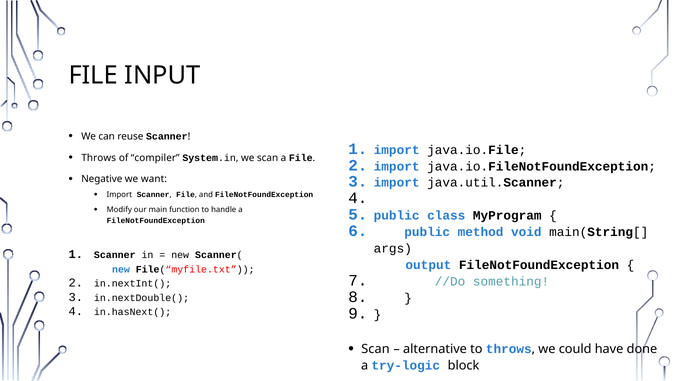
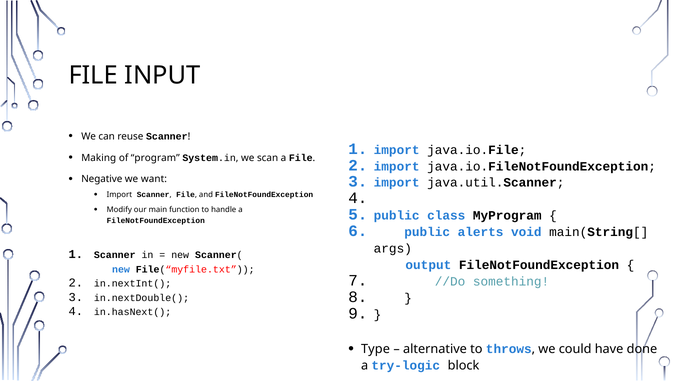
Throws: Throws -> Making (99, 158)
compiler: compiler -> program (155, 158)
method: method -> alerts (481, 232)
Scan: Scan -> Type (375, 349)
